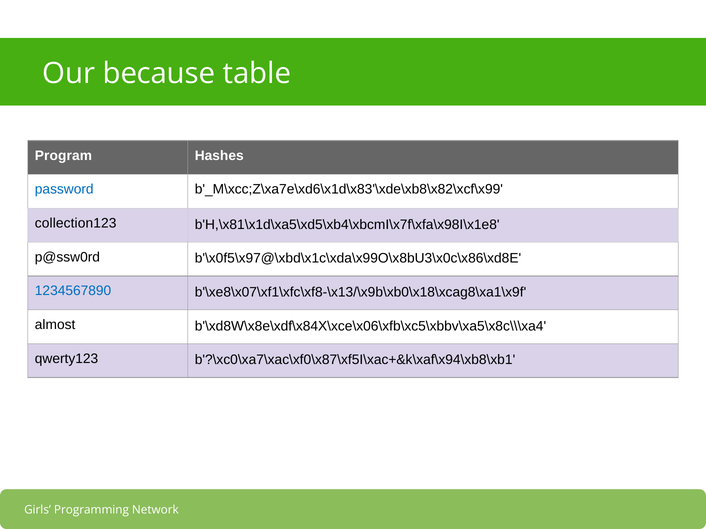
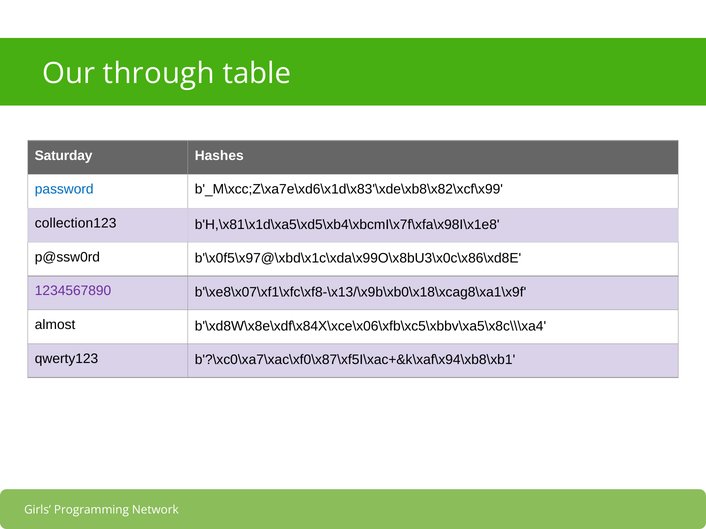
because: because -> through (159, 74)
Program: Program -> Saturday (64, 156)
1234567890 colour: blue -> purple (73, 291)
